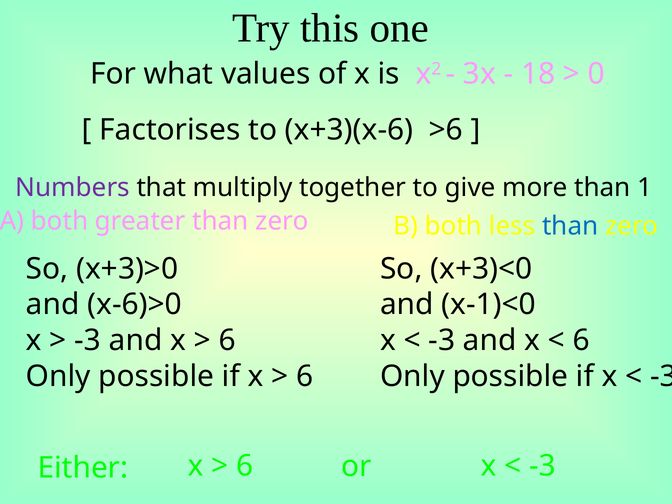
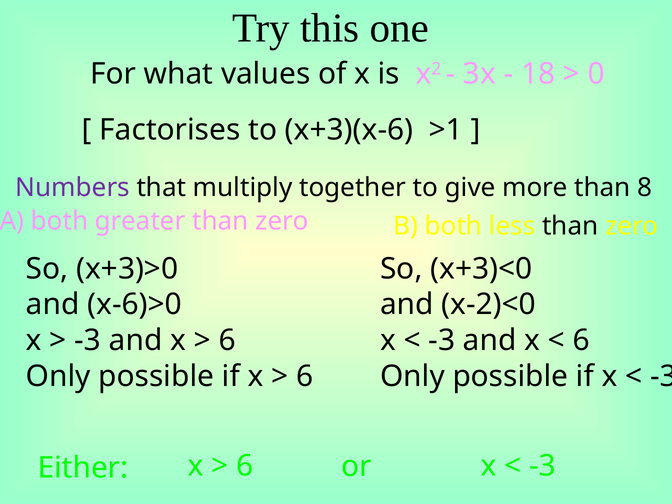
>6: >6 -> >1 (446, 130)
1: 1 -> 8 (645, 188)
than colour: blue -> black (570, 226)
x-1)<0: x-1)<0 -> x-2)<0 (489, 305)
